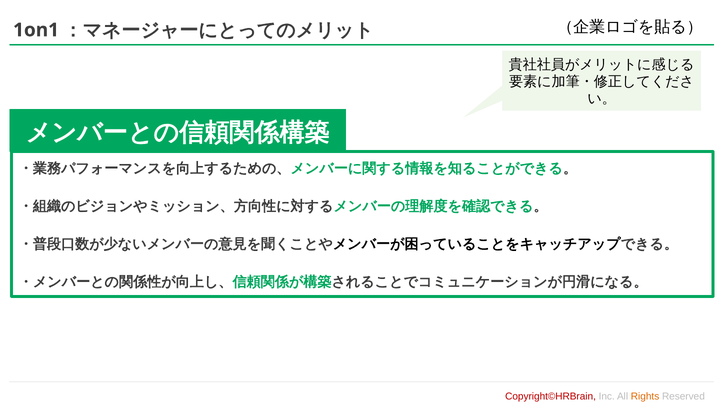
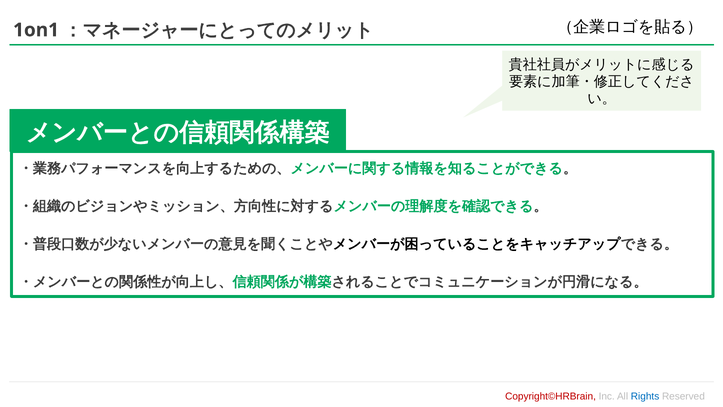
Rights colour: orange -> blue (645, 396)
